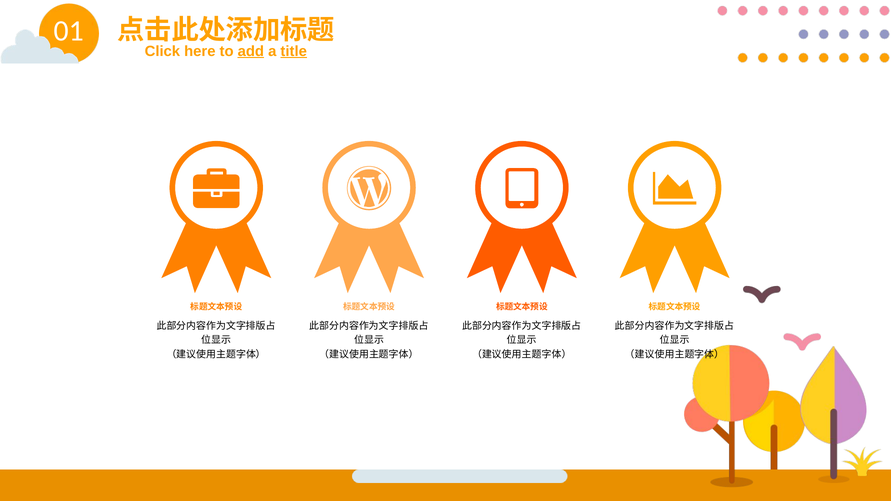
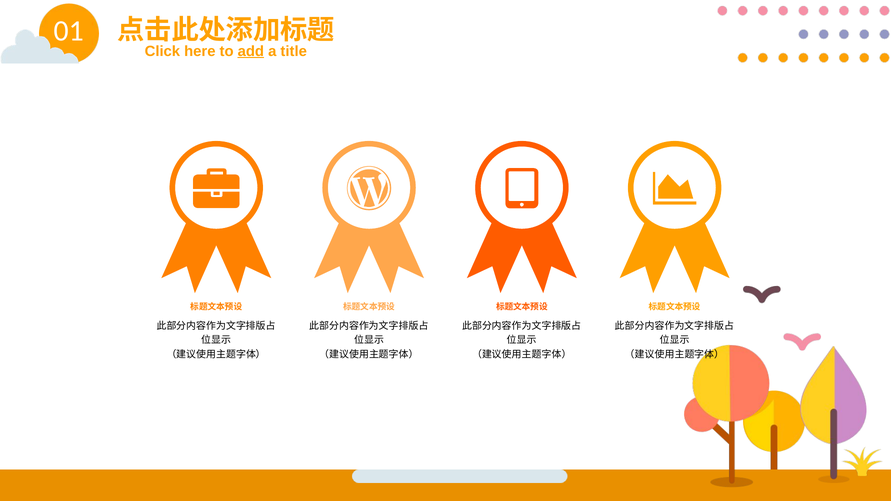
title underline: present -> none (294, 51)
